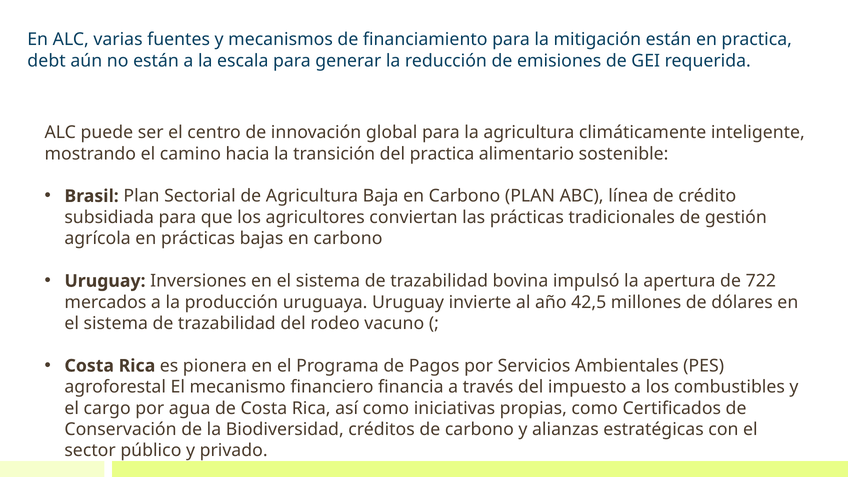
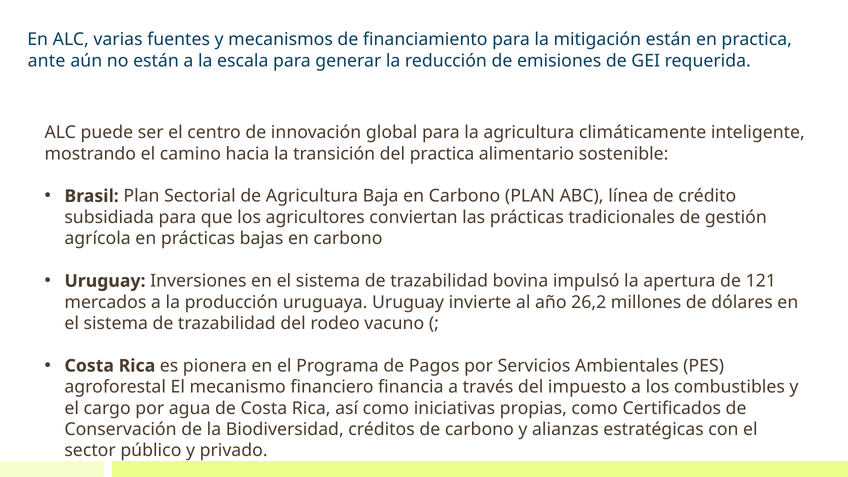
debt: debt -> ante (47, 61)
722: 722 -> 121 (761, 281)
42,5: 42,5 -> 26,2 (589, 302)
